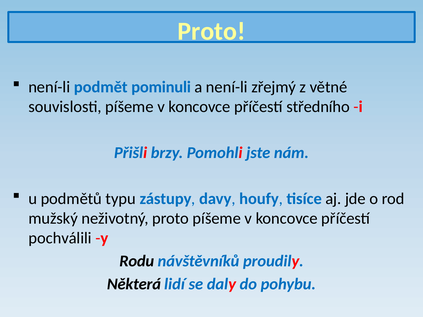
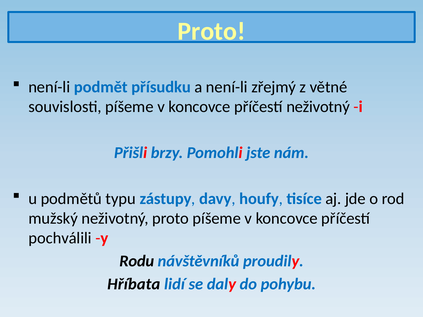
pominuli: pominuli -> přísudku (161, 87)
příčestí středního: středního -> neživotný (318, 107)
Některá: Některá -> Hříbata (134, 284)
